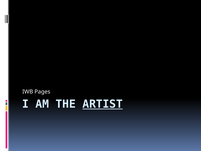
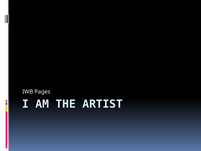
ARTIST underline: present -> none (103, 104)
